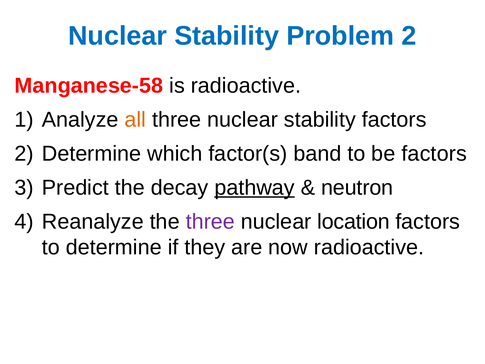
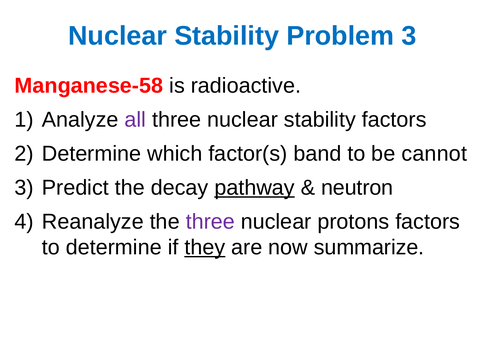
Problem 2: 2 -> 3 (409, 36)
all colour: orange -> purple (135, 120)
be factors: factors -> cannot (434, 154)
location: location -> protons (353, 221)
they underline: none -> present (205, 247)
now radioactive: radioactive -> summarize (369, 247)
